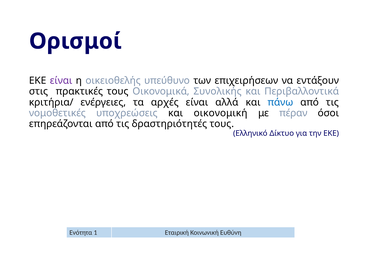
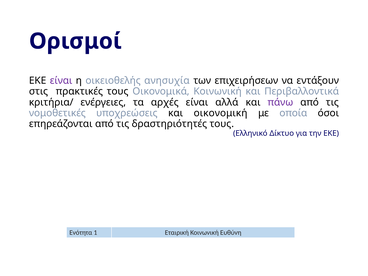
υπεύθυνο: υπεύθυνο -> ανησυχία (167, 81)
Οικονομικά Συνολικής: Συνολικής -> Κοινωνική (218, 91)
πάνω colour: blue -> purple (280, 102)
πέραν: πέραν -> οποία (293, 113)
